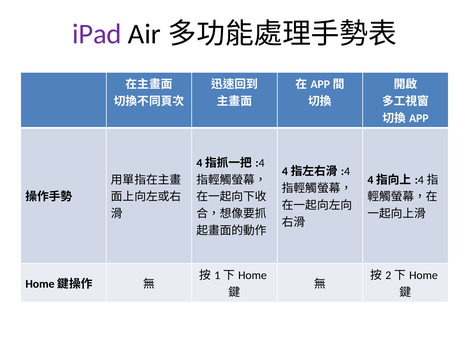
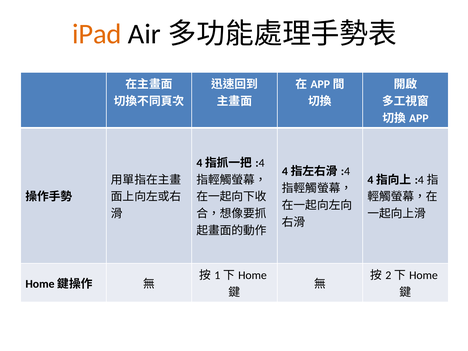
iPad colour: purple -> orange (97, 34)
